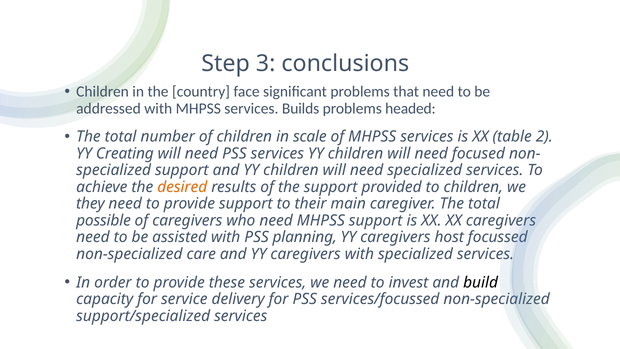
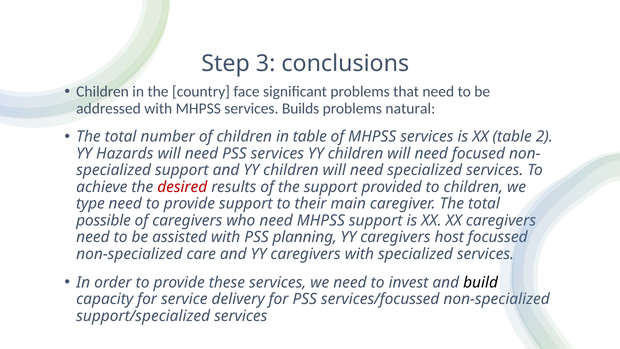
headed: headed -> natural (410, 108)
in scale: scale -> table (310, 137)
Creating: Creating -> Hazards (125, 153)
desired colour: orange -> red (182, 187)
they: they -> type (90, 204)
